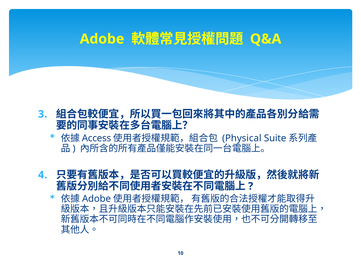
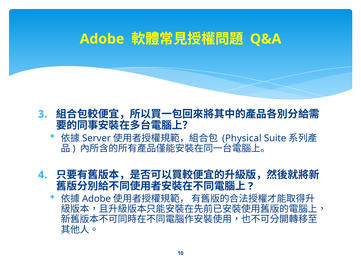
Access: Access -> Server (96, 139)
